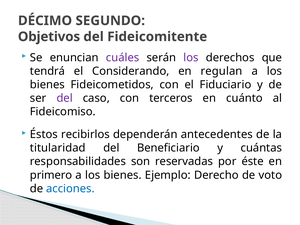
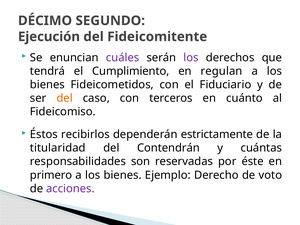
Objetivos: Objetivos -> Ejecución (49, 37)
Considerando: Considerando -> Cumplimiento (131, 71)
del colour: purple -> orange (65, 98)
antecedentes: antecedentes -> estrictamente (217, 135)
Beneficiario: Beneficiario -> Contendrán (168, 148)
acciones colour: blue -> purple (70, 189)
